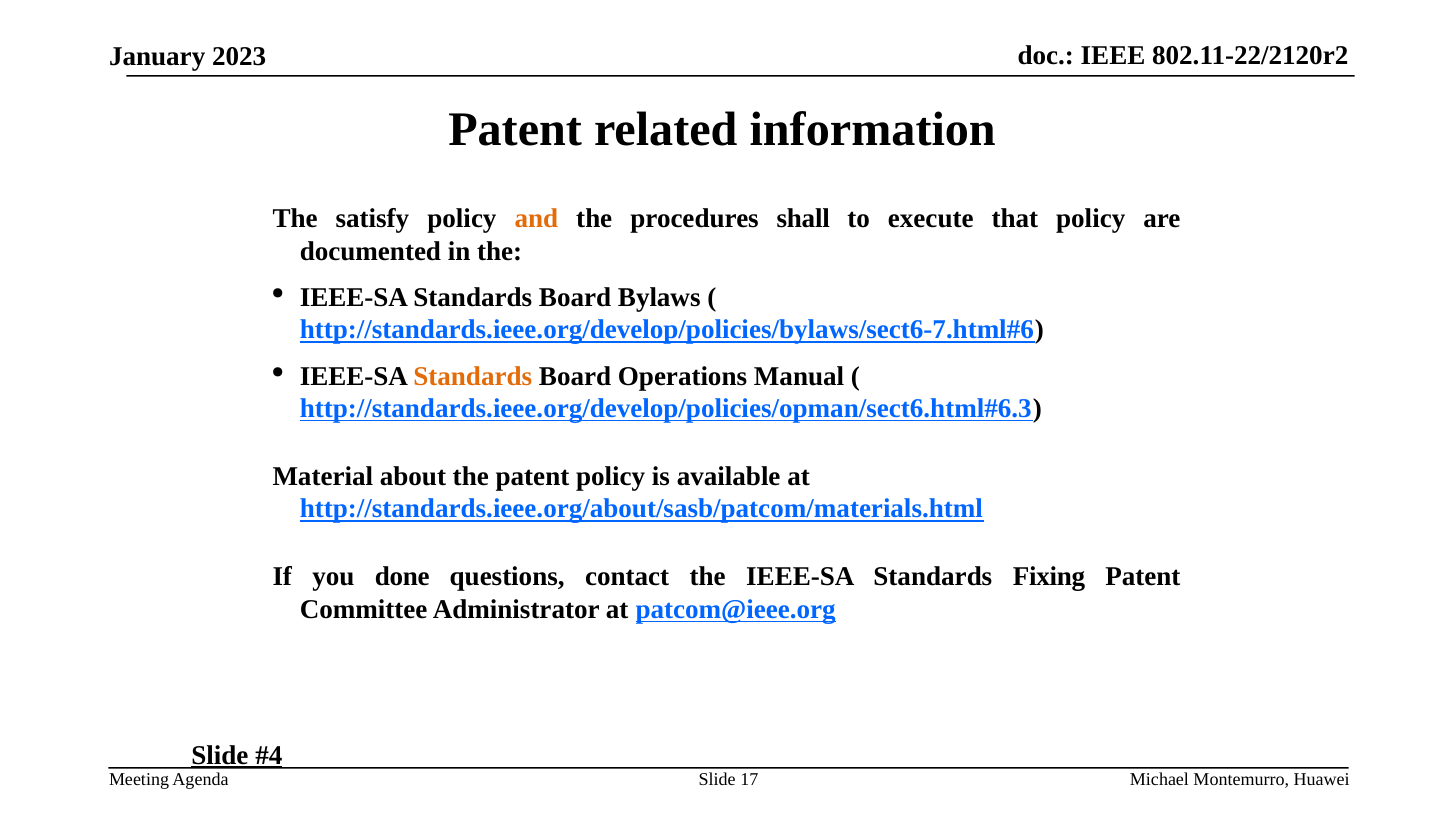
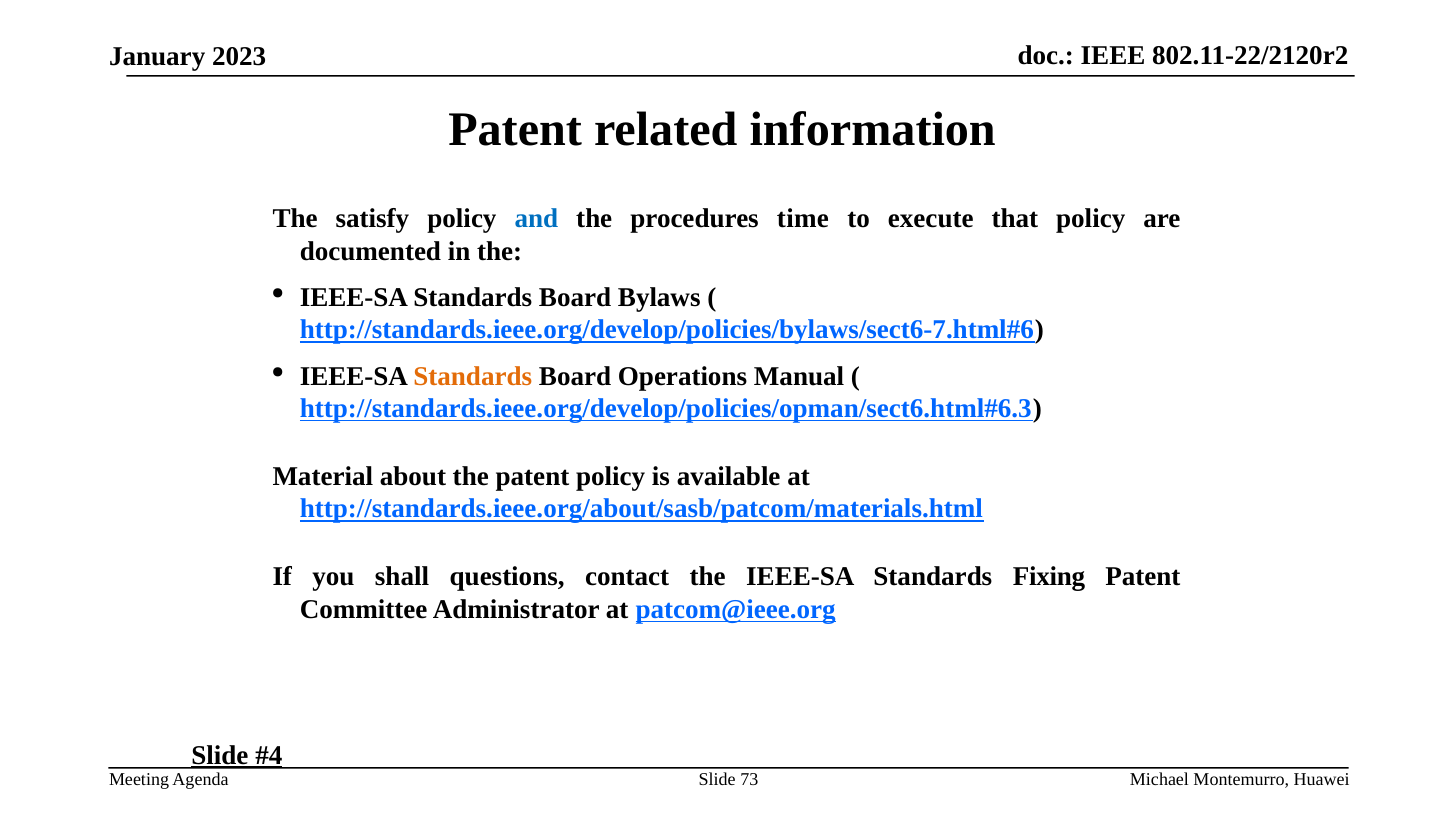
and colour: orange -> blue (536, 219)
shall: shall -> time (803, 219)
done: done -> shall (402, 577)
17: 17 -> 73 (749, 780)
